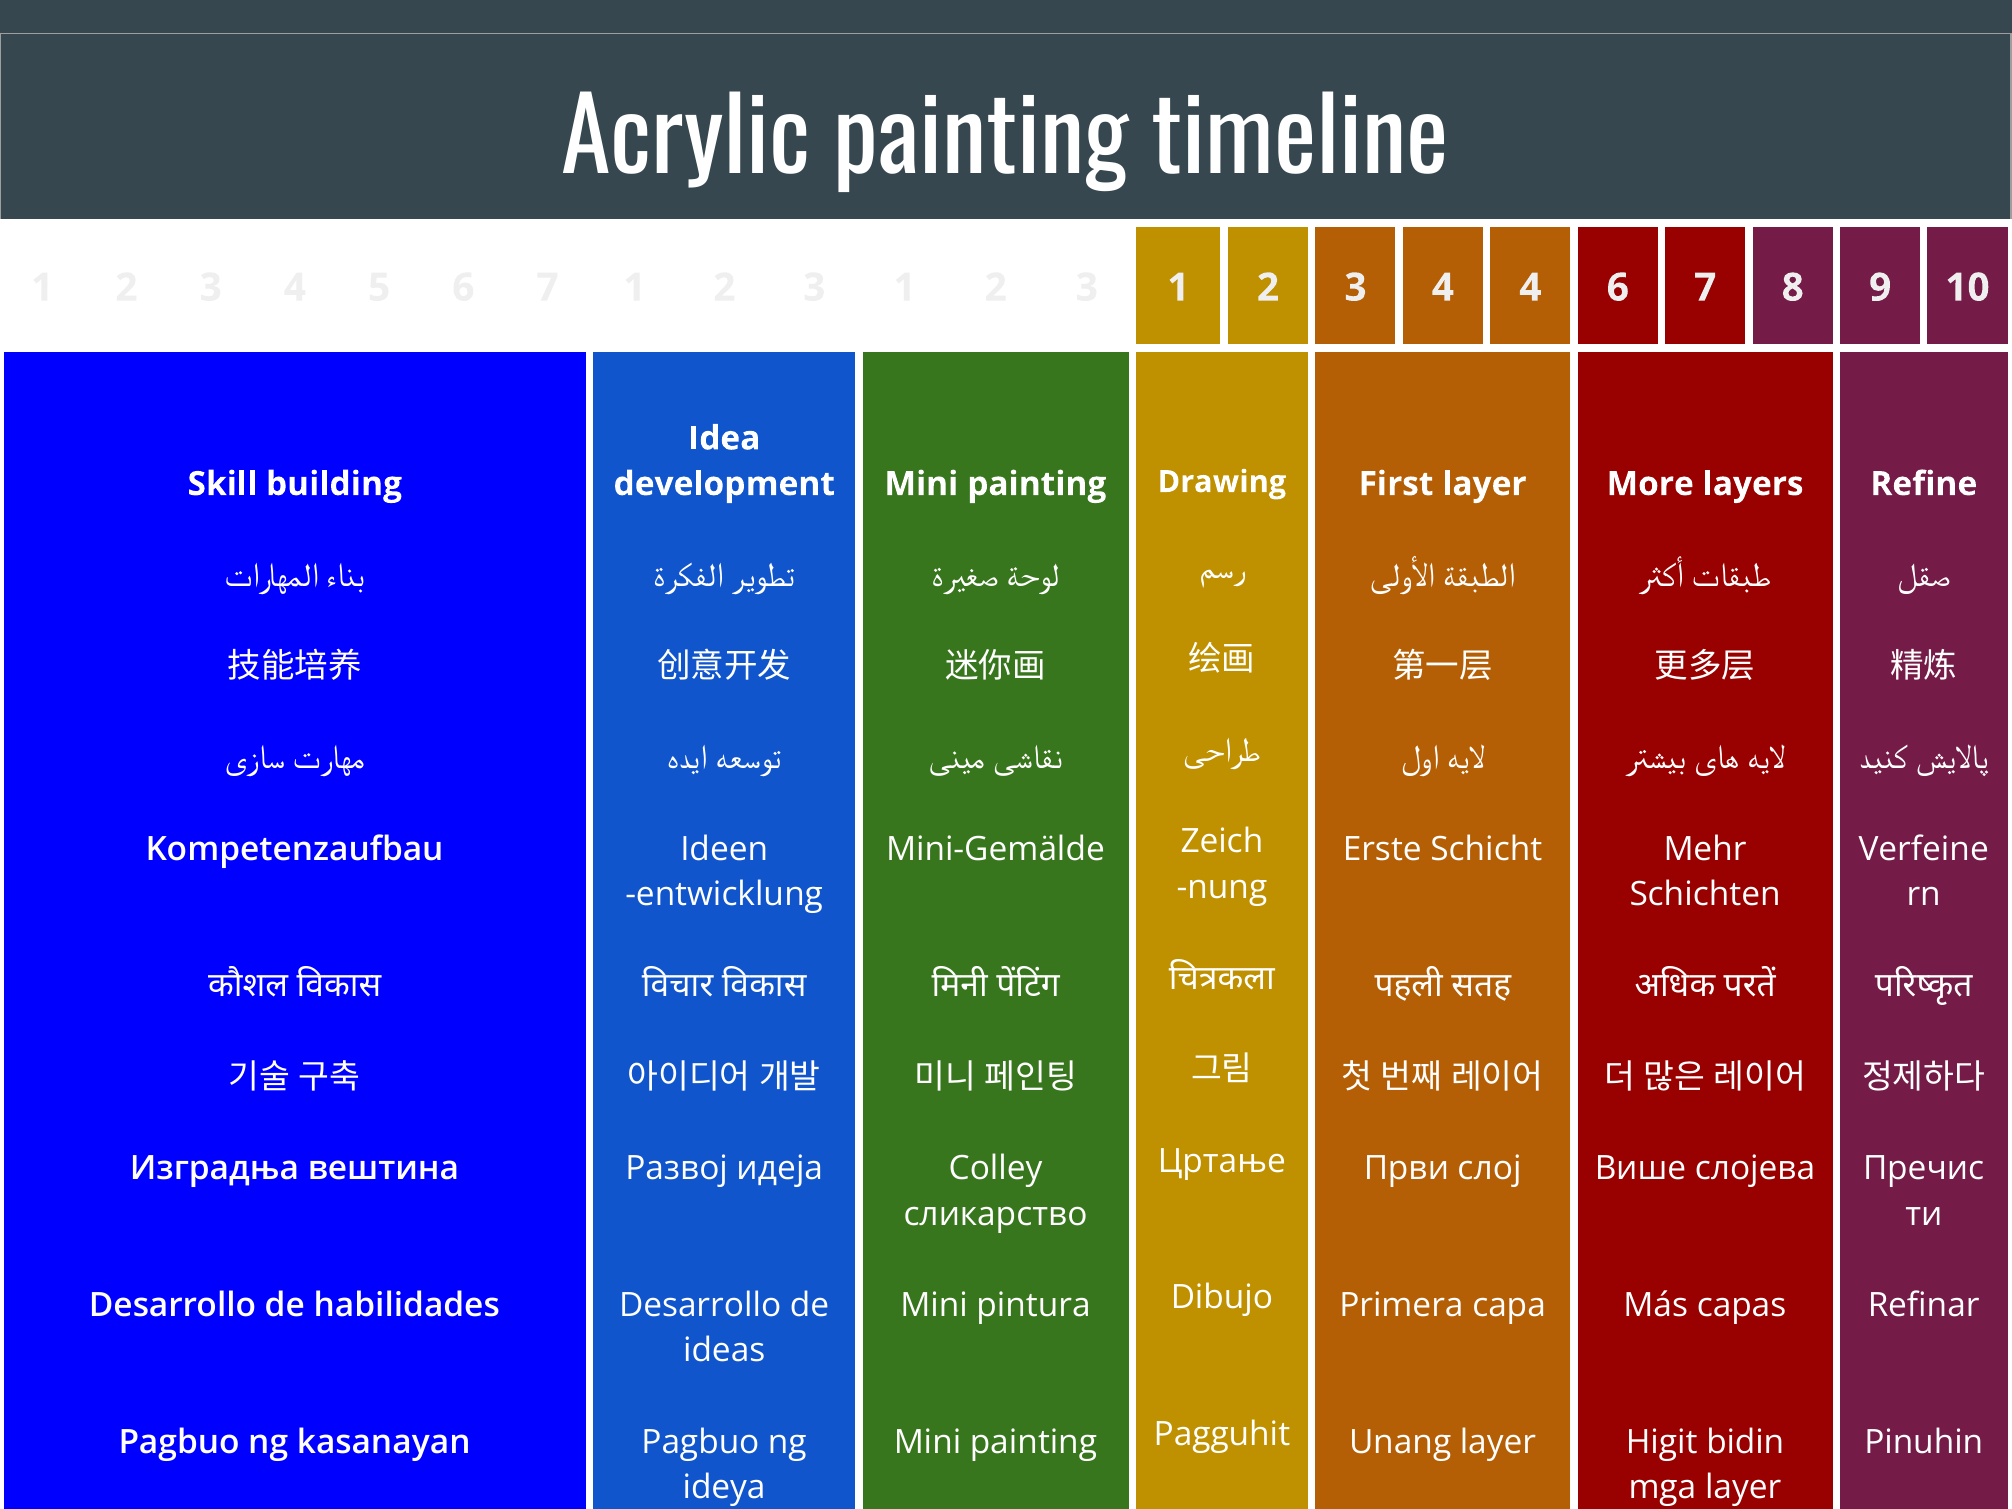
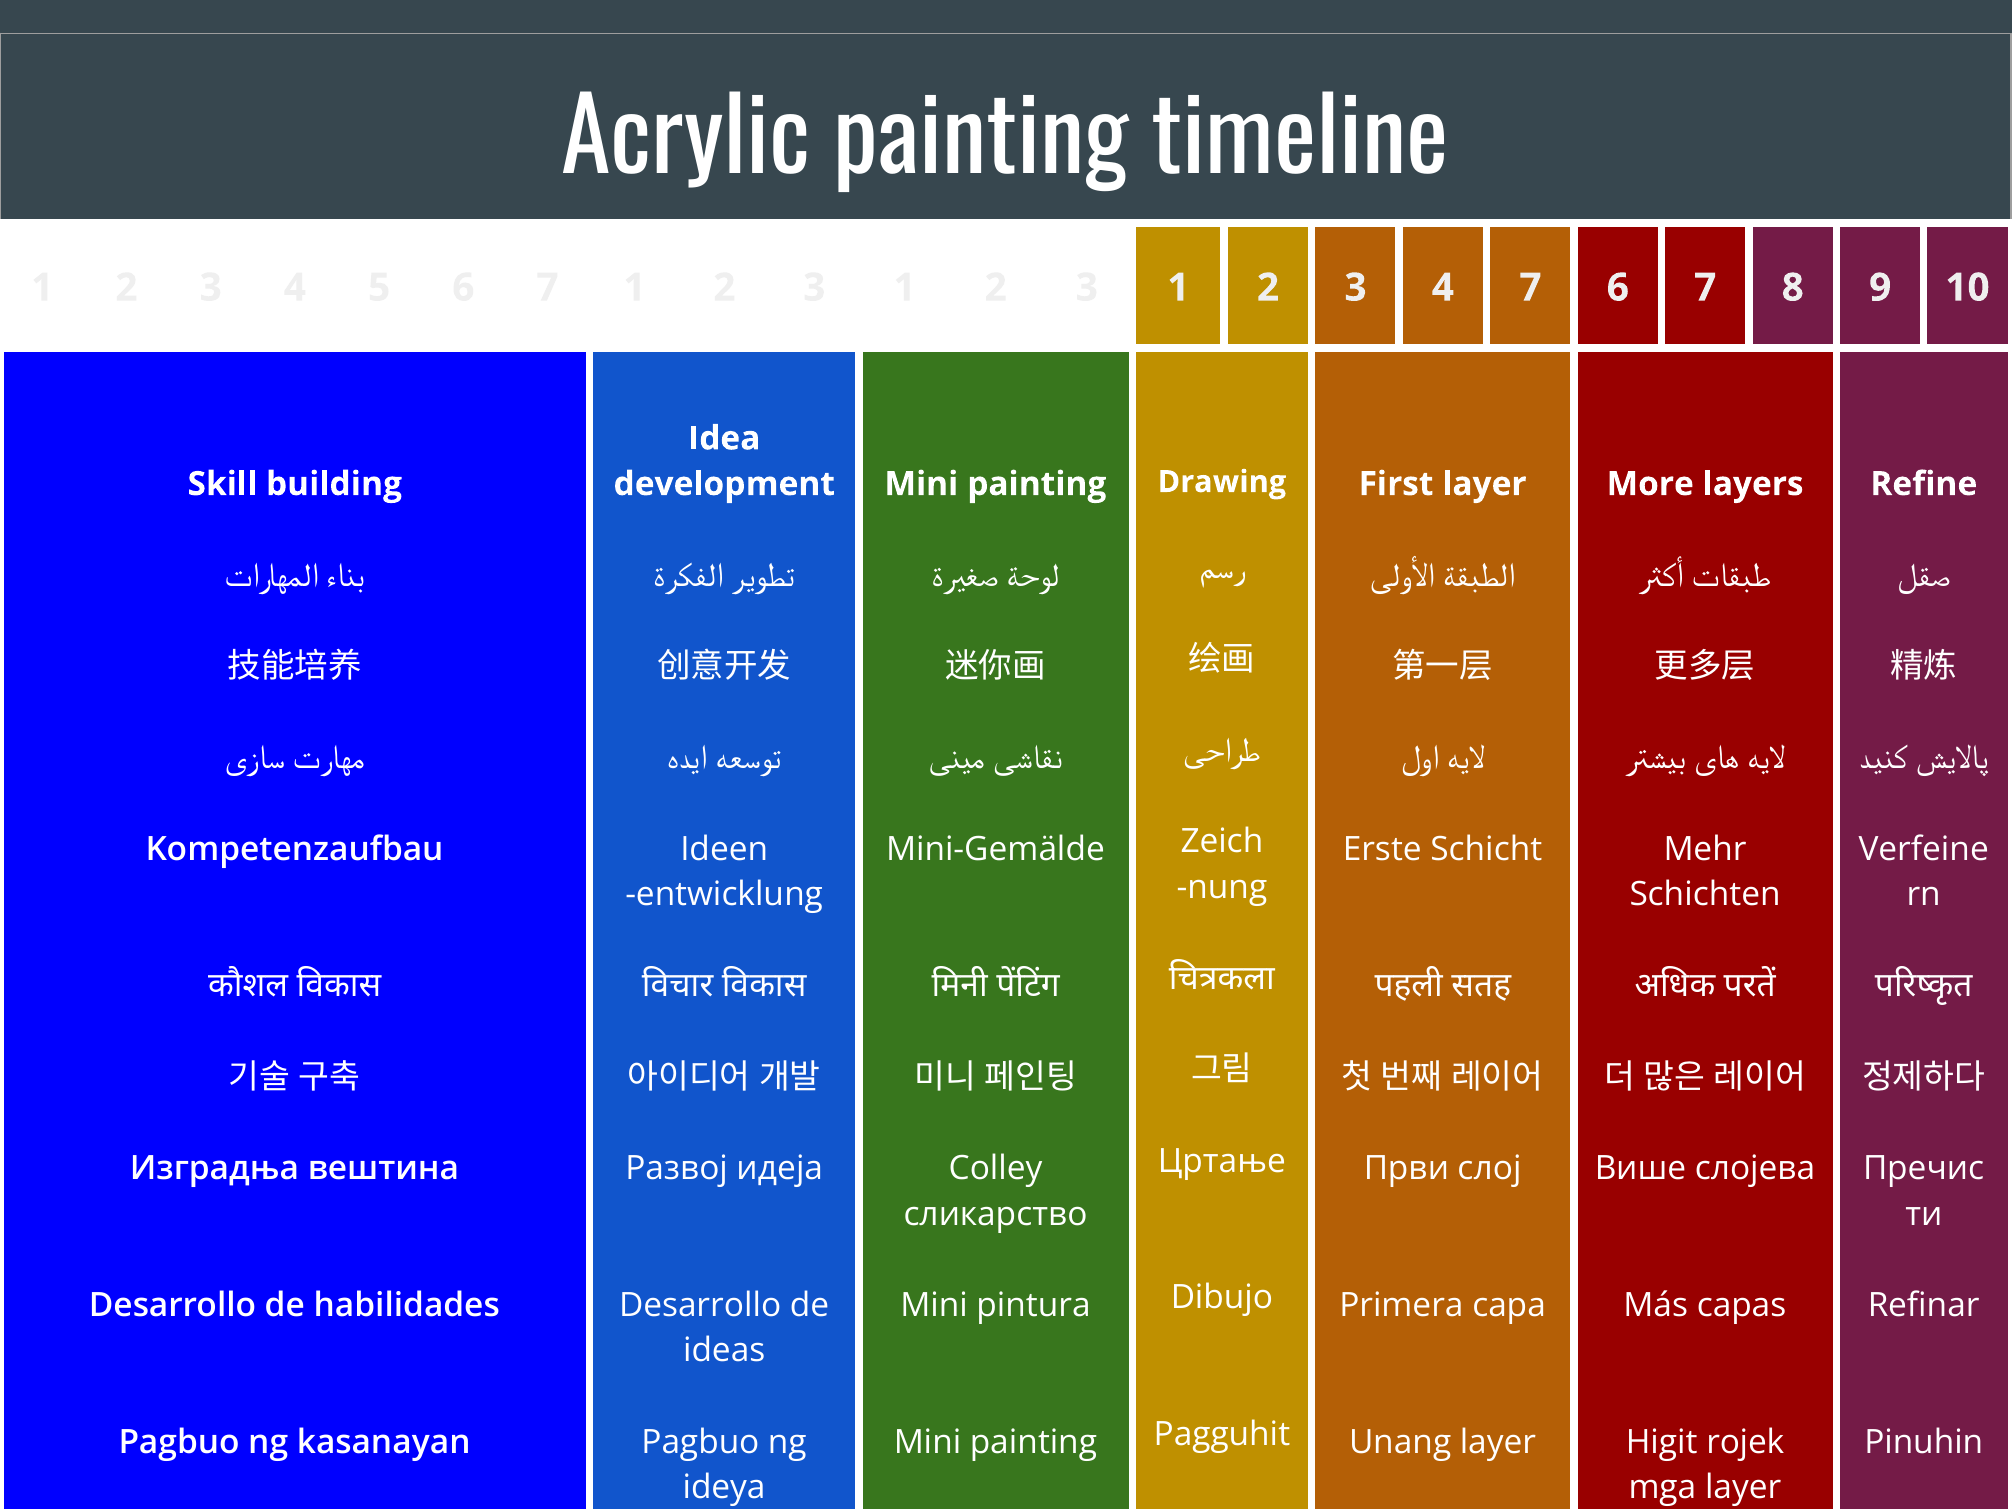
4 4: 4 -> 7 (1530, 288)
bidin: bidin -> rojek (1745, 1442)
